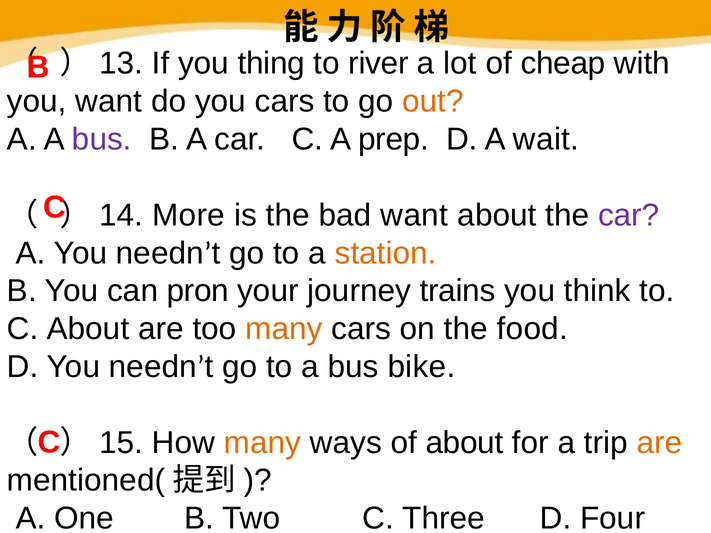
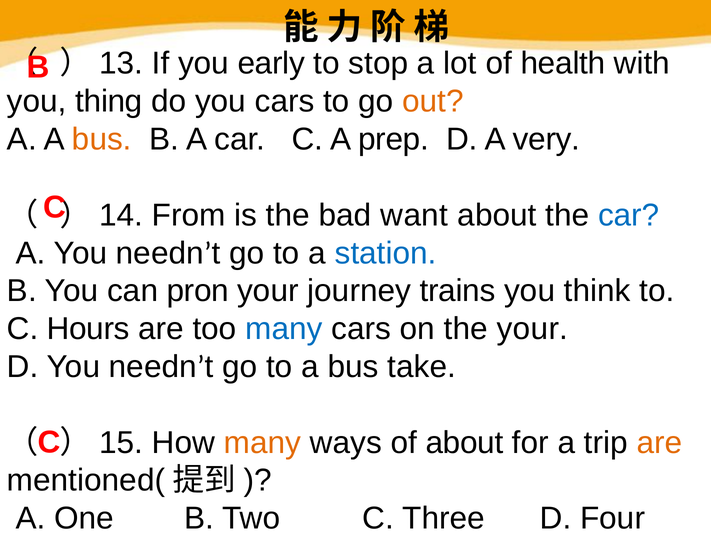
thing: thing -> early (271, 64)
river: river -> stop (378, 64)
cheap: cheap -> health (563, 64)
you want: want -> thing (109, 101)
bus colour: purple -> orange (102, 139)
wait: wait -> very (546, 139)
More: More -> From (189, 215)
car colour: purple -> blue (629, 215)
station colour: orange -> blue (386, 253)
C About: About -> Hours (88, 329)
many colour: orange -> blue (284, 329)
the food: food -> your (532, 329)
bike: bike -> take (422, 367)
